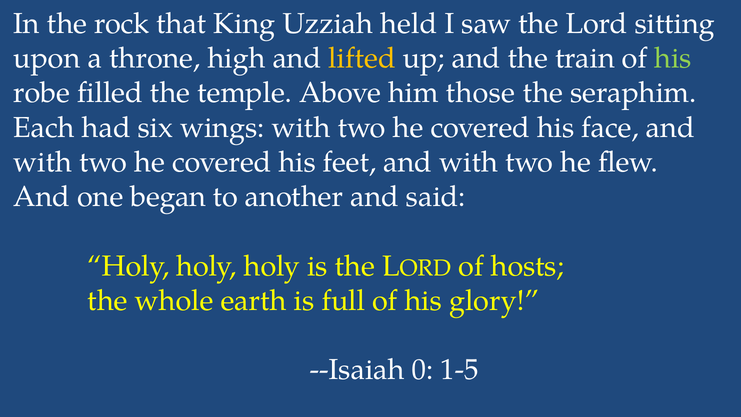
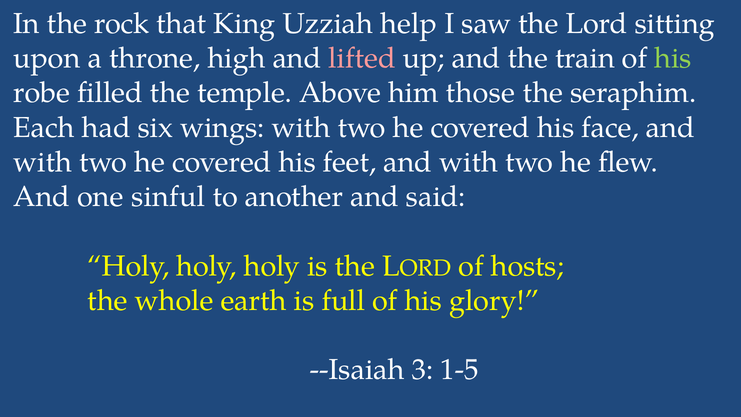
held: held -> help (409, 24)
lifted colour: yellow -> pink (362, 58)
began: began -> sinful (168, 197)
0: 0 -> 3 (422, 370)
